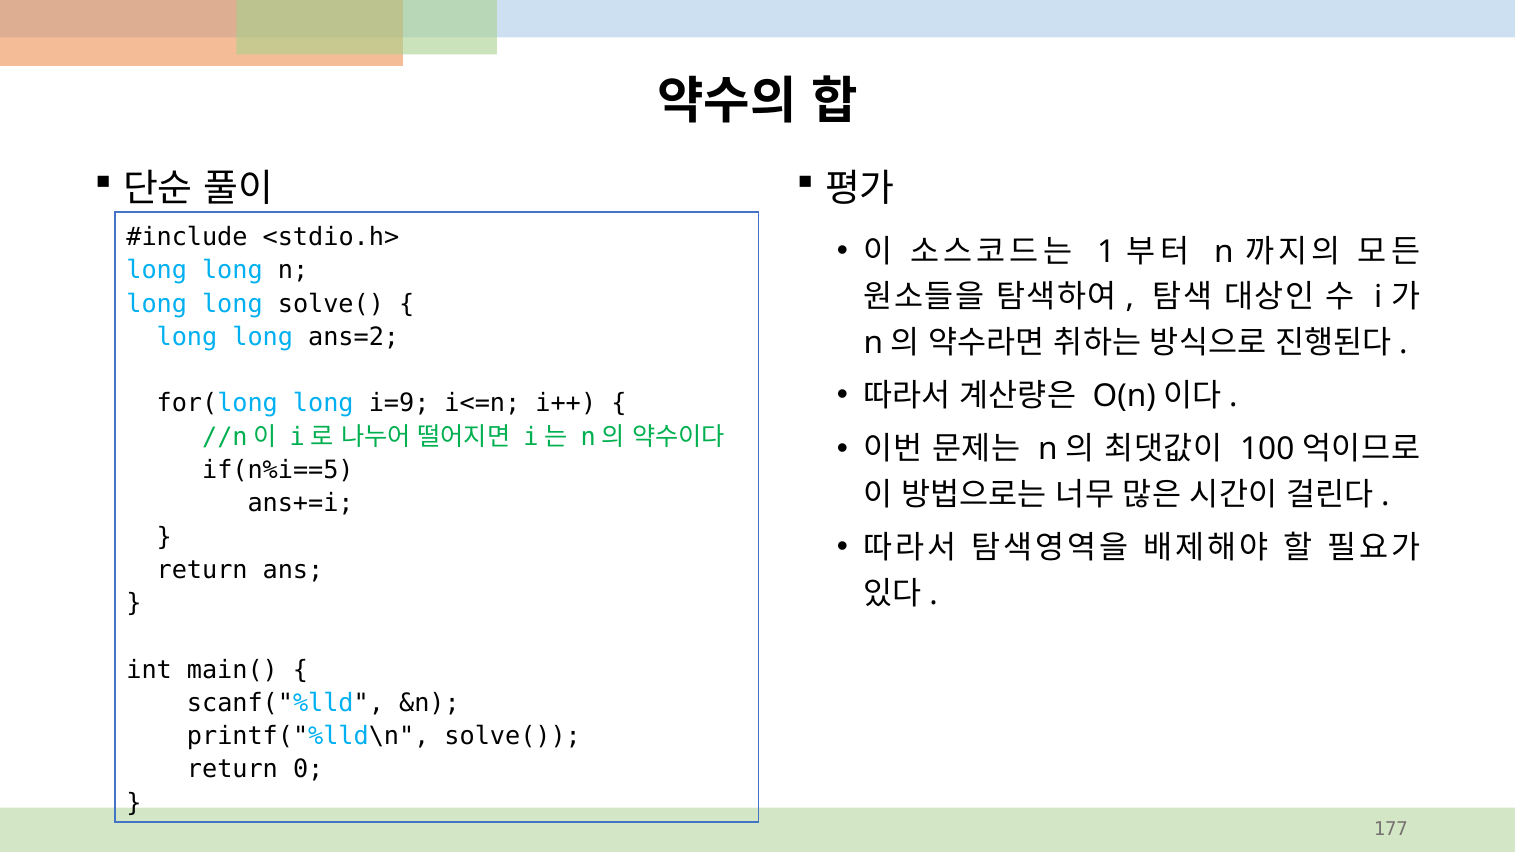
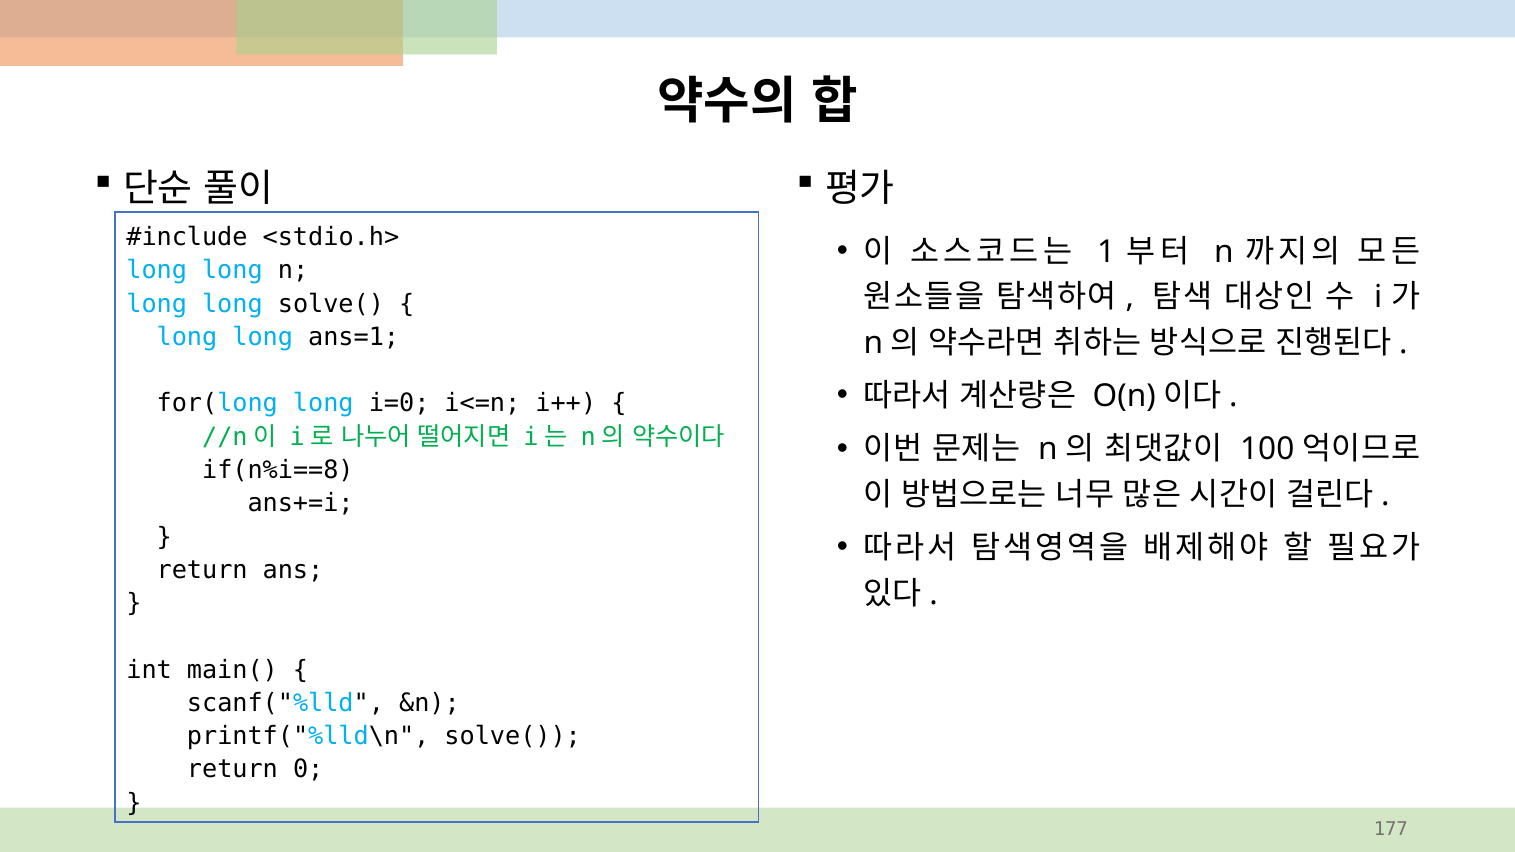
ans=2: ans=2 -> ans=1 (354, 337)
i=9: i=9 -> i=0 (399, 404)
if(n%i==5: if(n%i==5 -> if(n%i==8 (278, 470)
